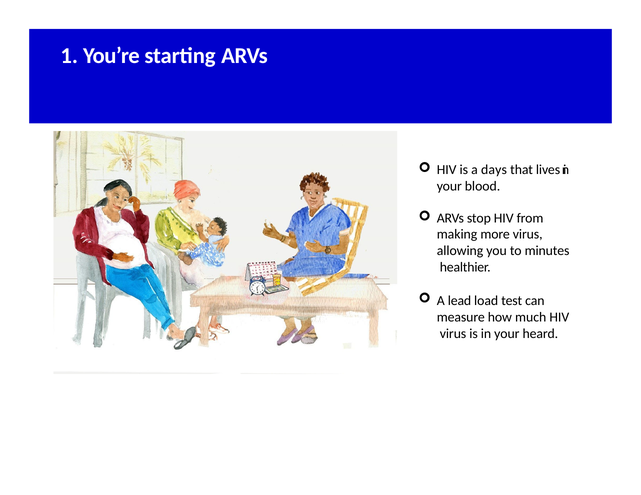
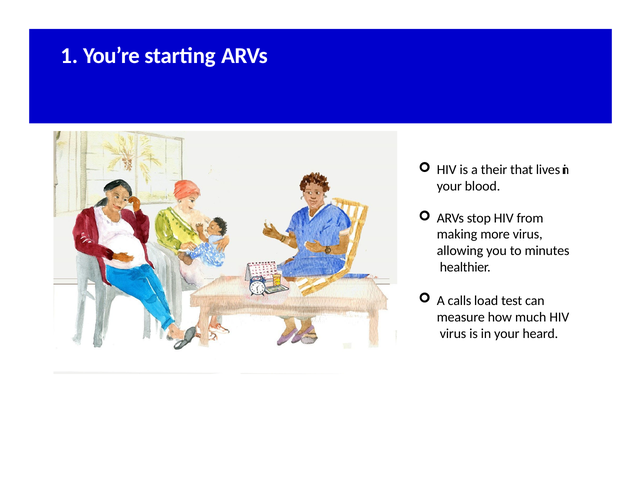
days: days -> their (494, 170)
lead: lead -> calls (460, 301)
